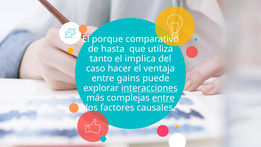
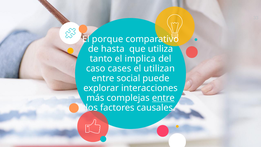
hacer: hacer -> cases (119, 68)
ventaja: ventaja -> utilizan (159, 68)
gains: gains -> social (128, 78)
interacciones underline: present -> none (149, 88)
